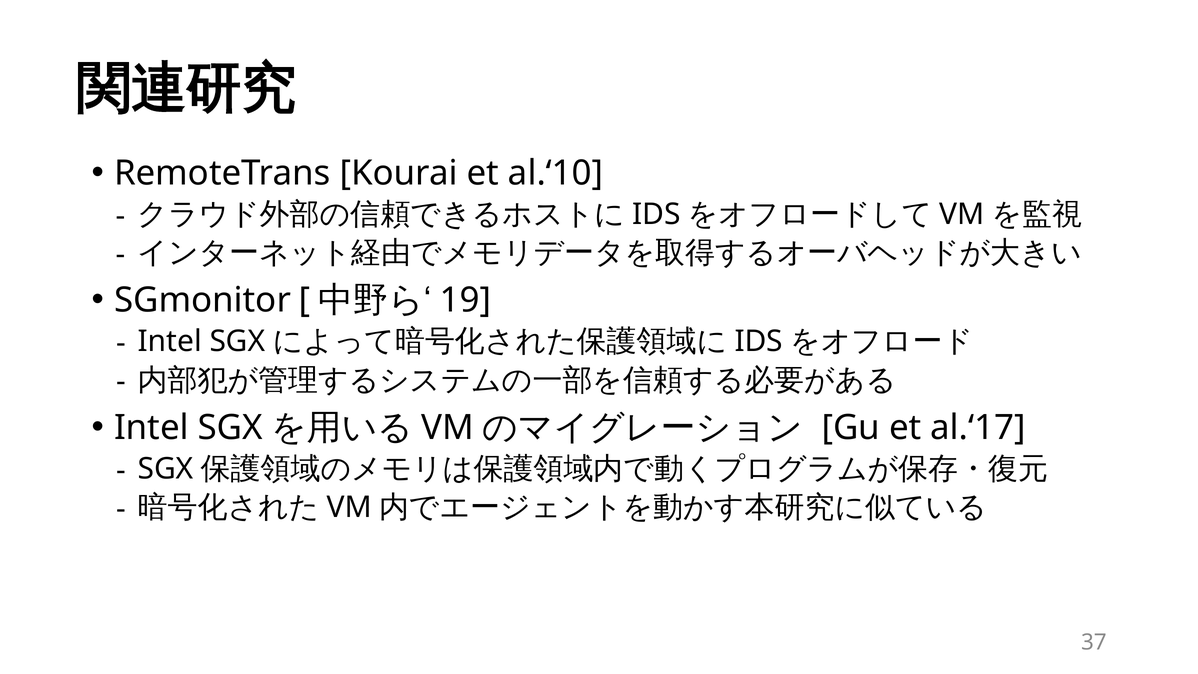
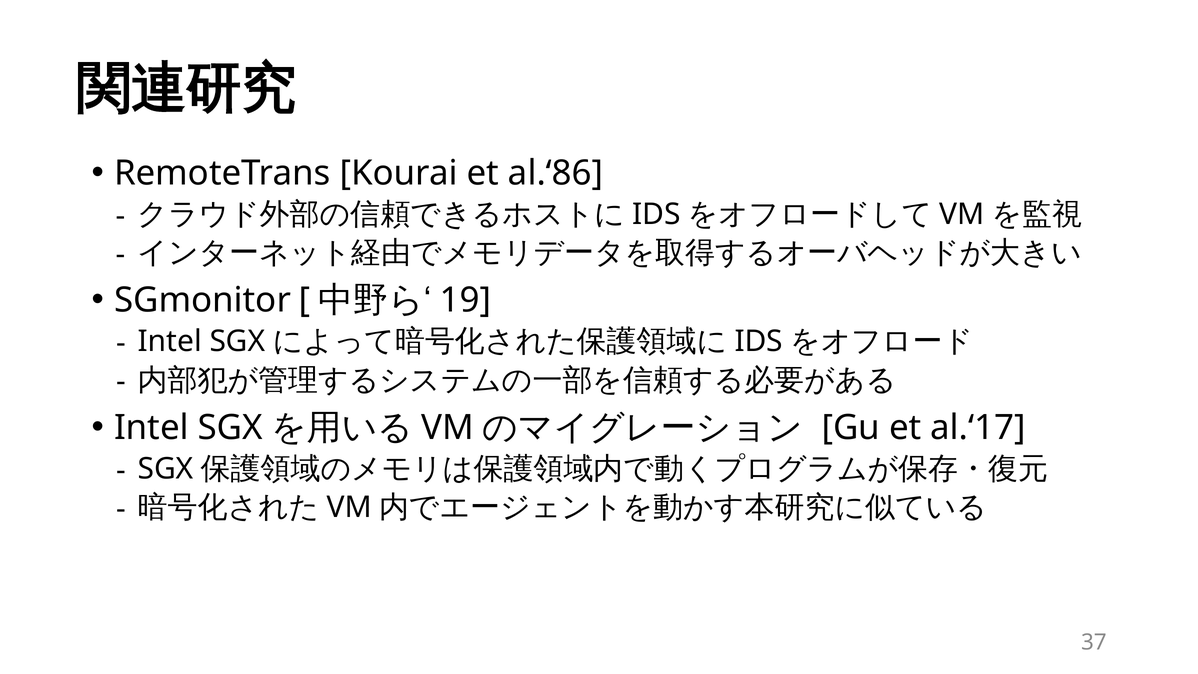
al.‘10: al.‘10 -> al.‘86 (556, 173)
